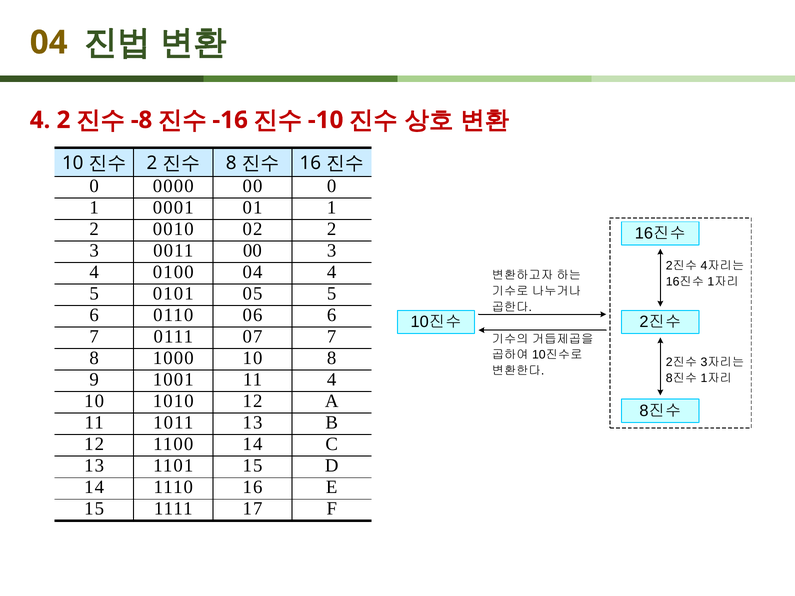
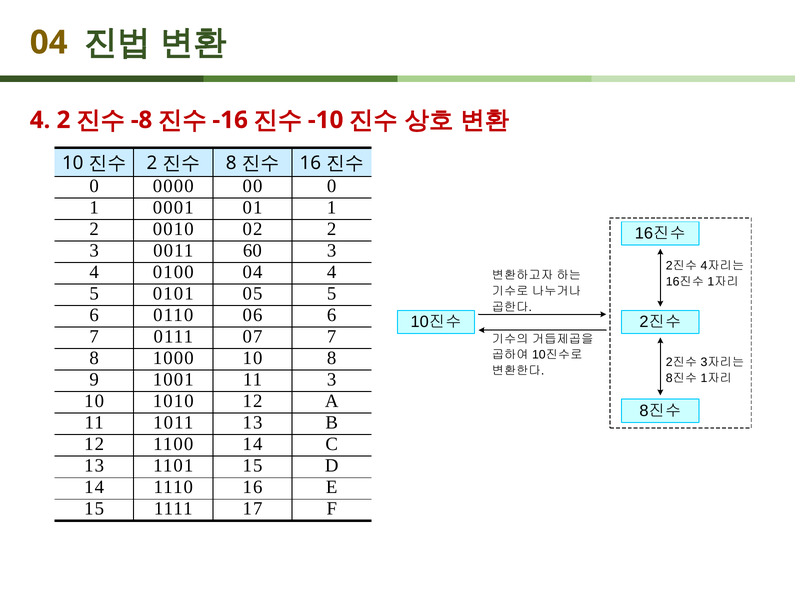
0011 00: 00 -> 60 (252, 251)
11 4: 4 -> 3 (332, 380)
